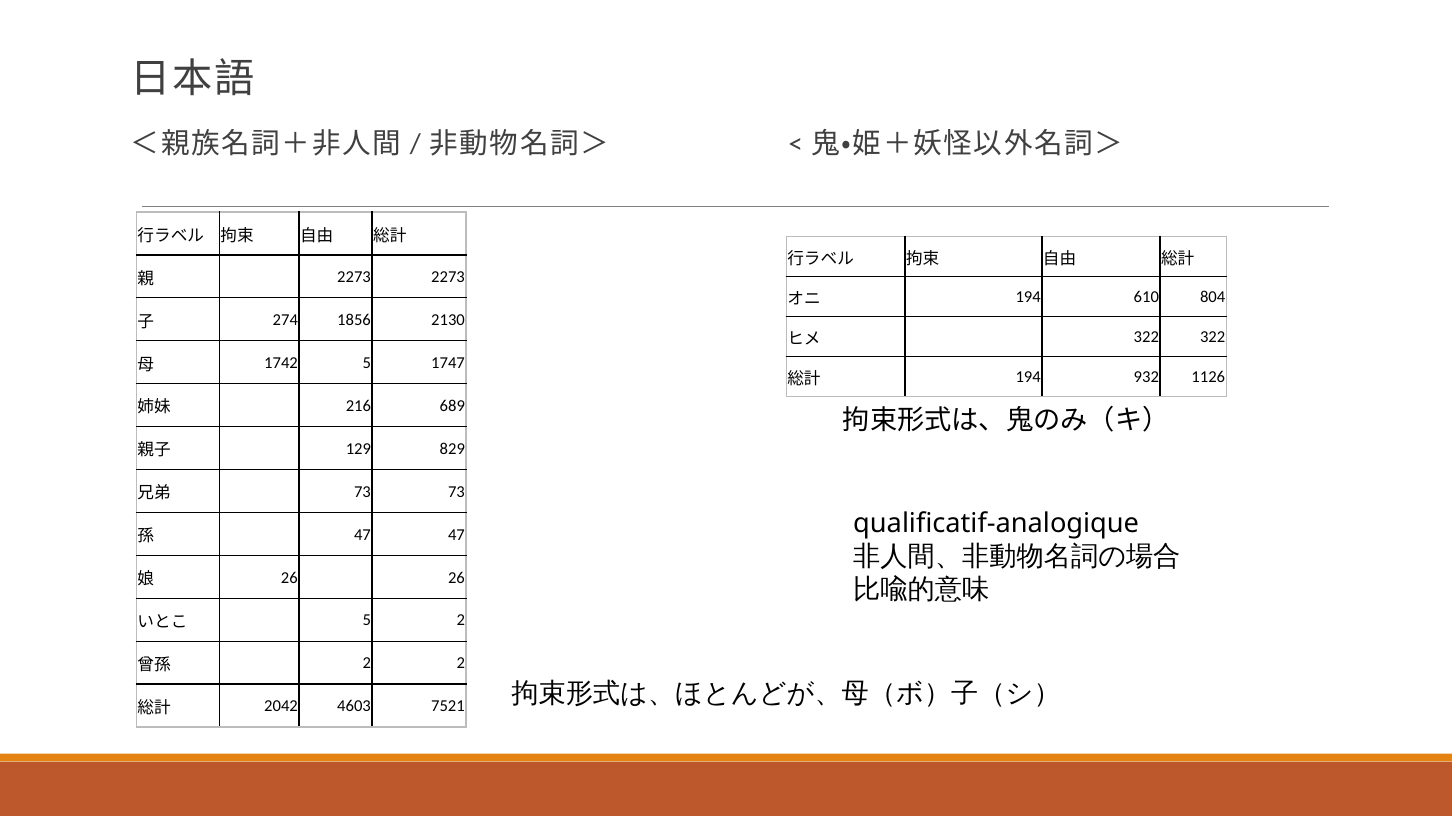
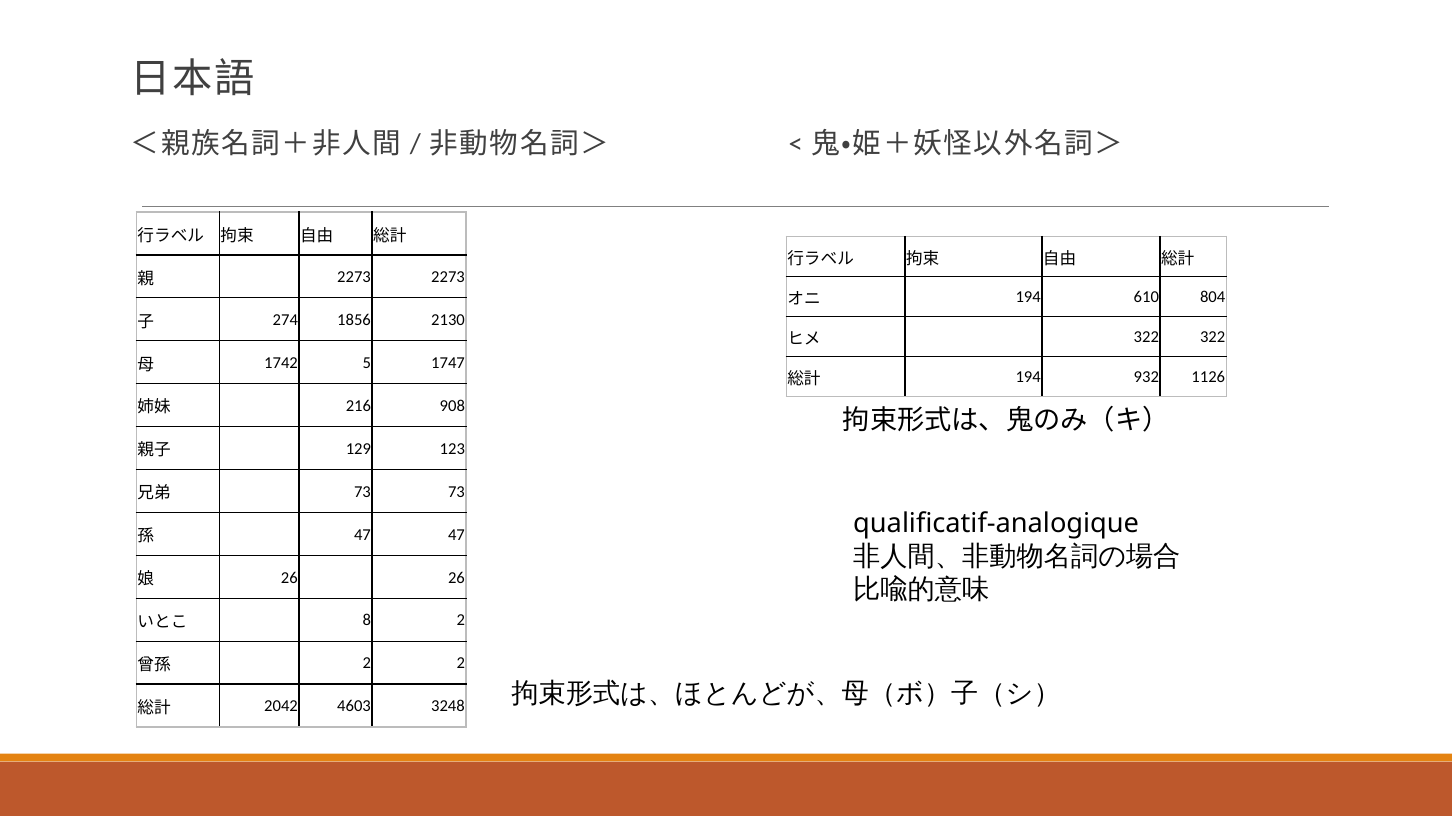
689: 689 -> 908 (452, 406)
829: 829 -> 123 (452, 449)
5: 5 -> 8 (367, 621)
7521: 7521 -> 3248 (448, 707)
